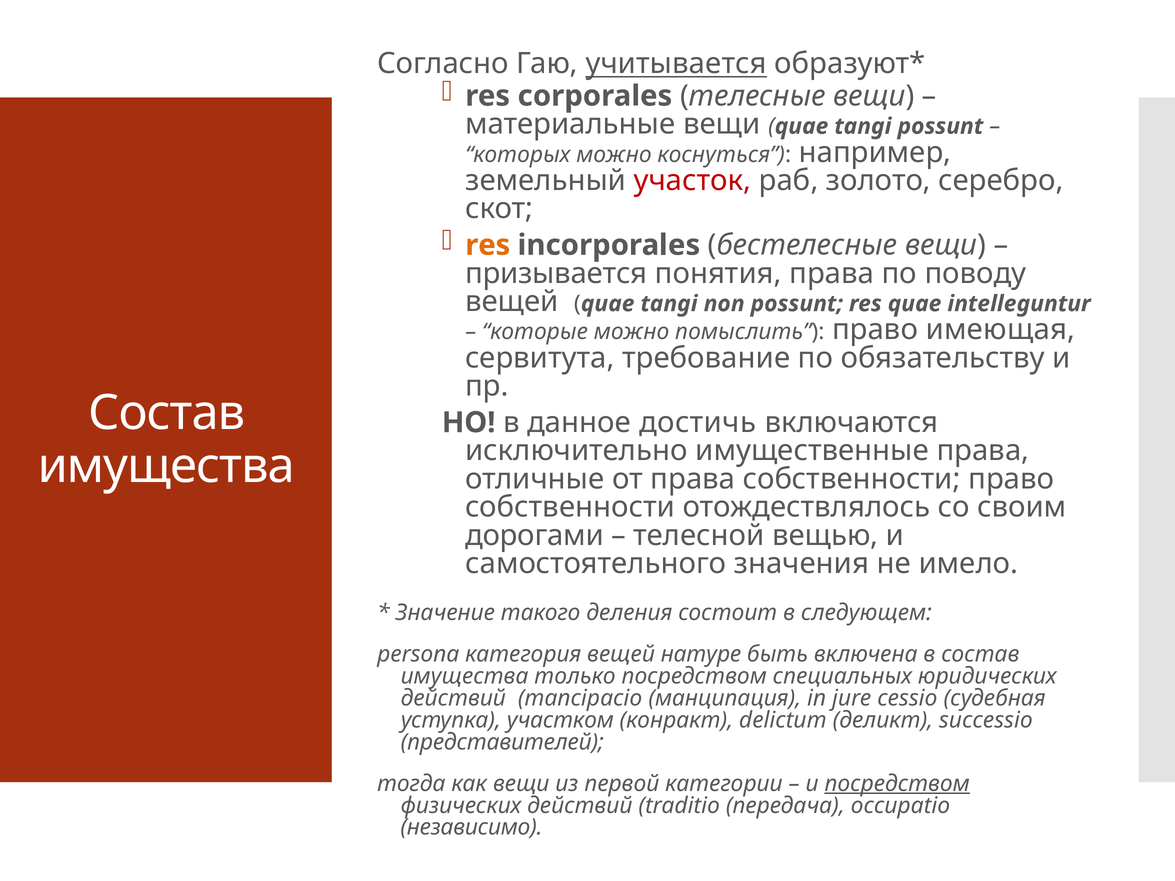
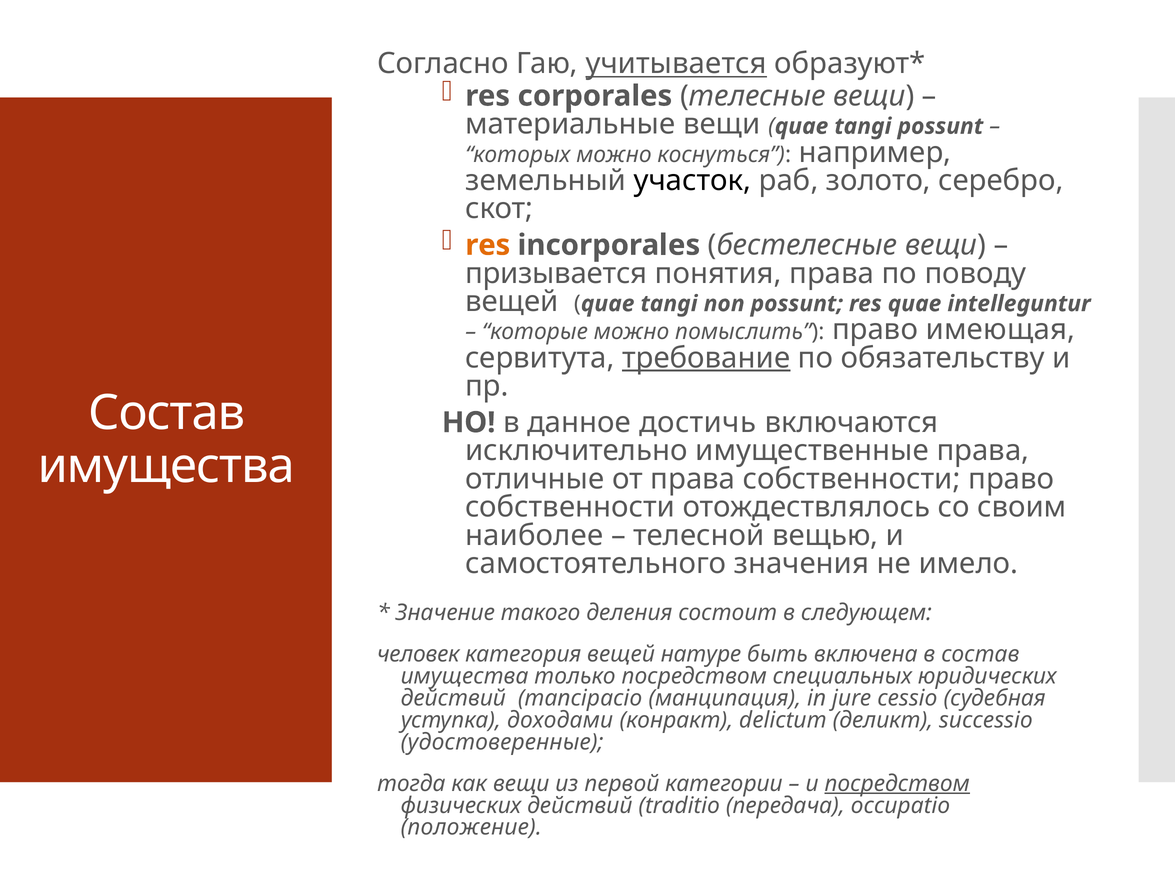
участок colour: red -> black (692, 181)
требование underline: none -> present (706, 358)
дорогами: дорогами -> наиболее (534, 536)
persona: persona -> человек (418, 654)
участком: участком -> доходами (560, 720)
представителей: представителей -> удостоверенные (502, 742)
независимо: независимо -> положение (471, 828)
